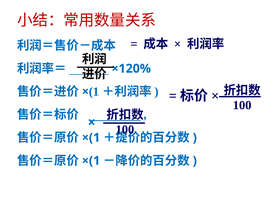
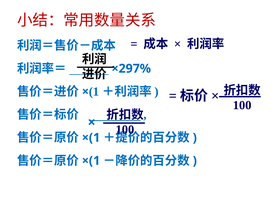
×120%: ×120% -> ×297% (131, 68)
